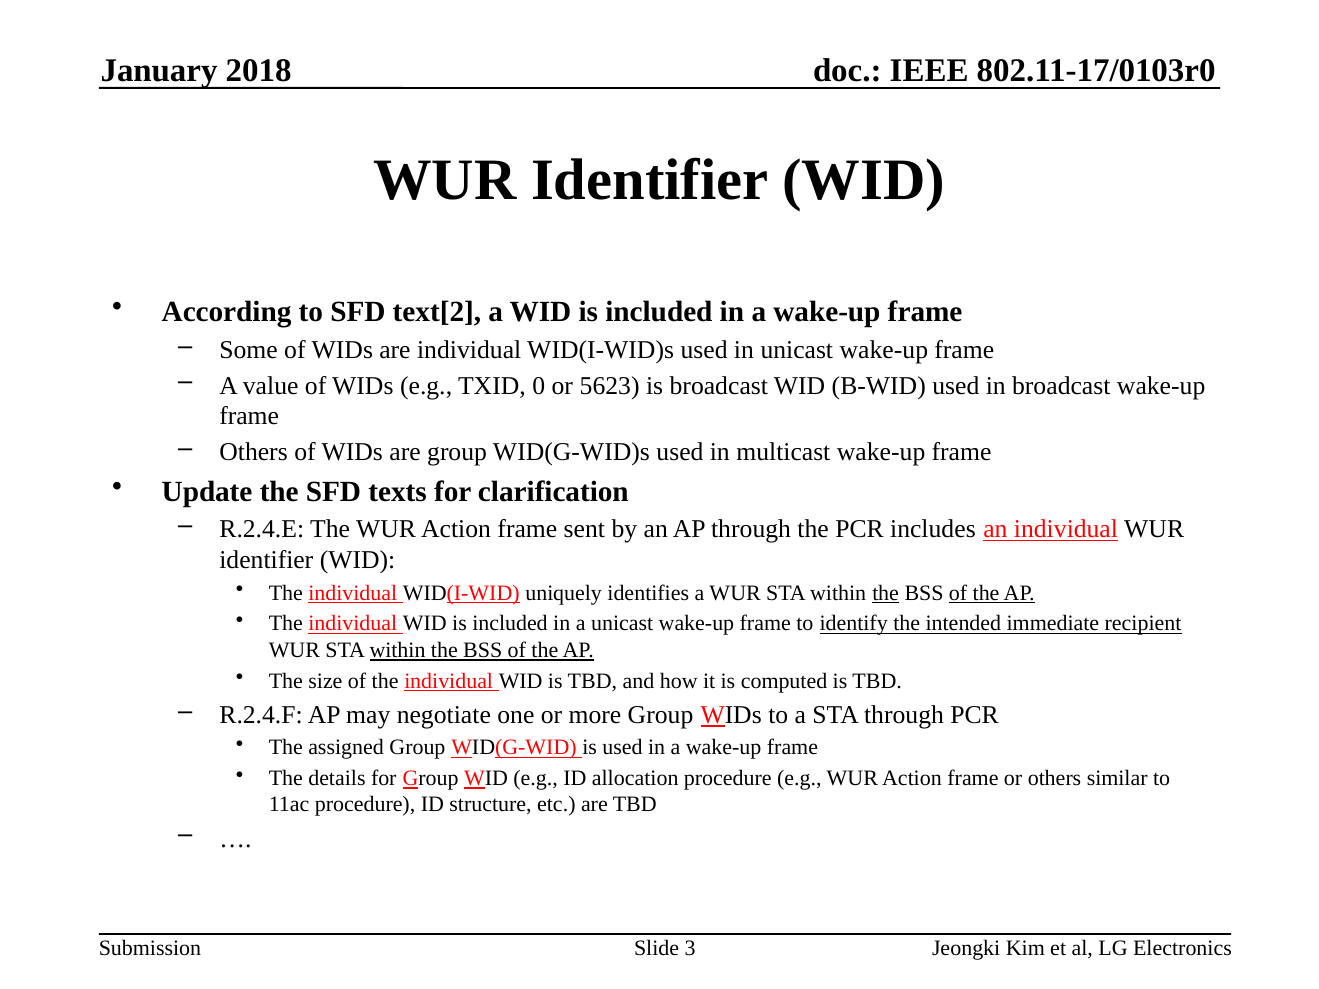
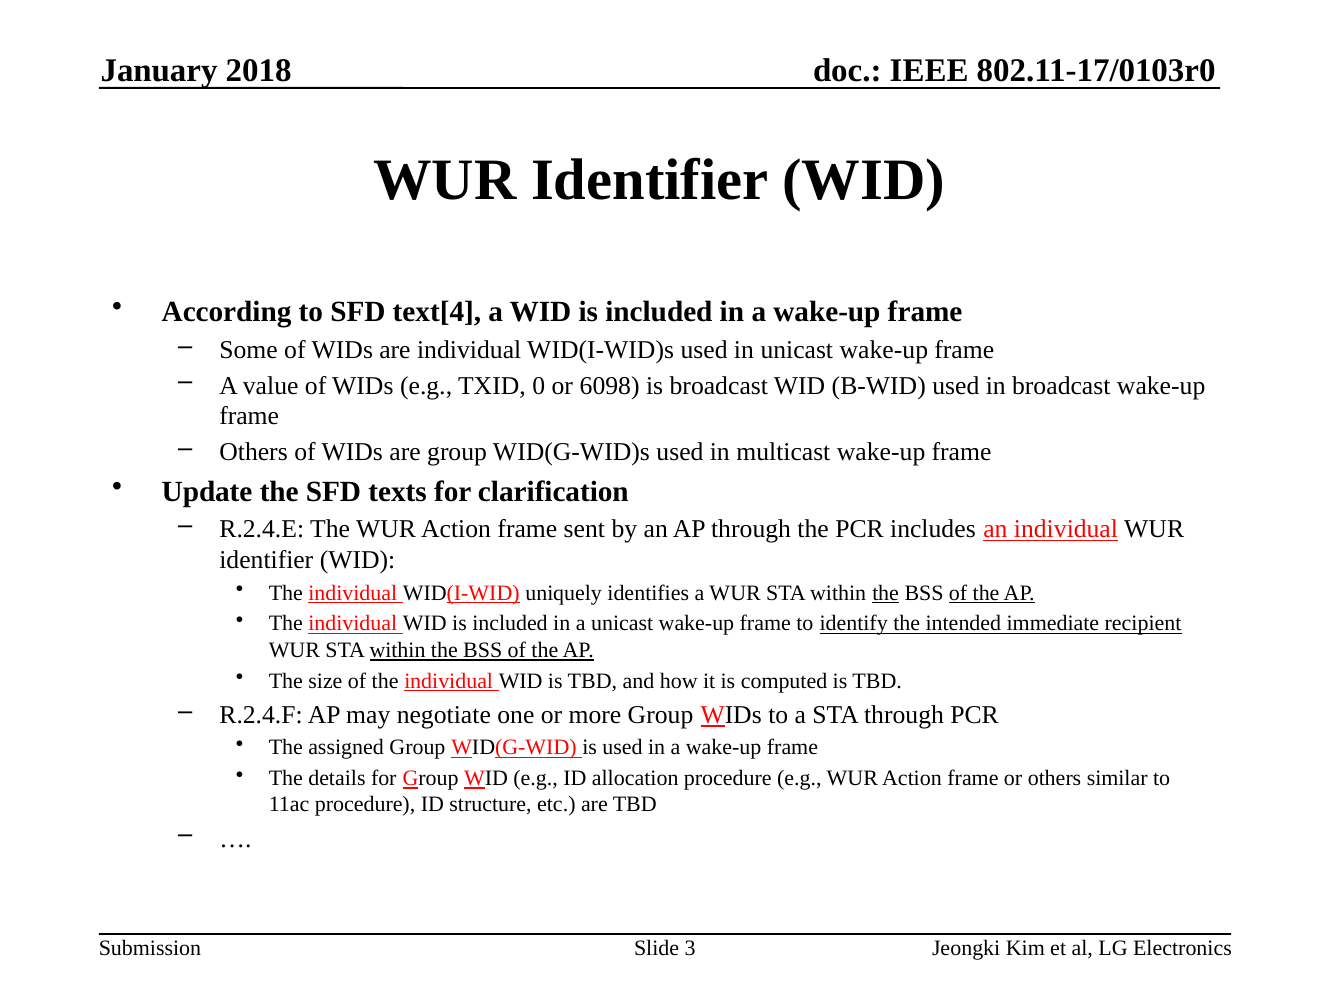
text[2: text[2 -> text[4 (437, 312)
5623: 5623 -> 6098 (610, 386)
